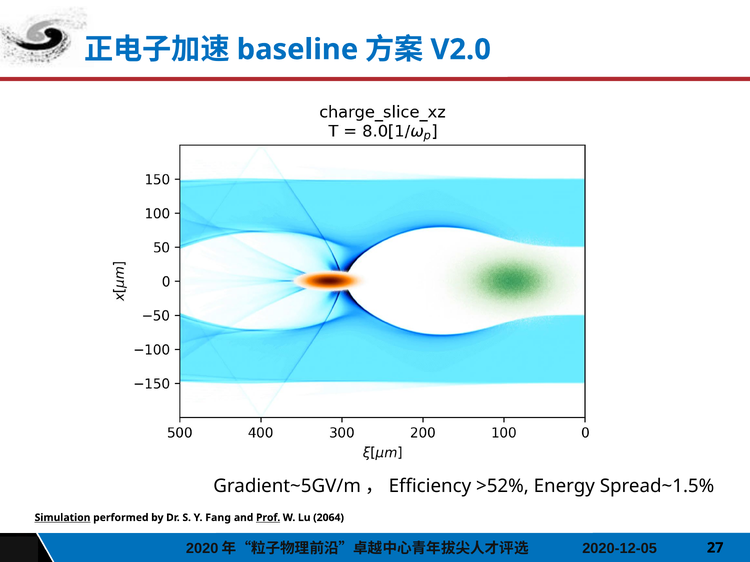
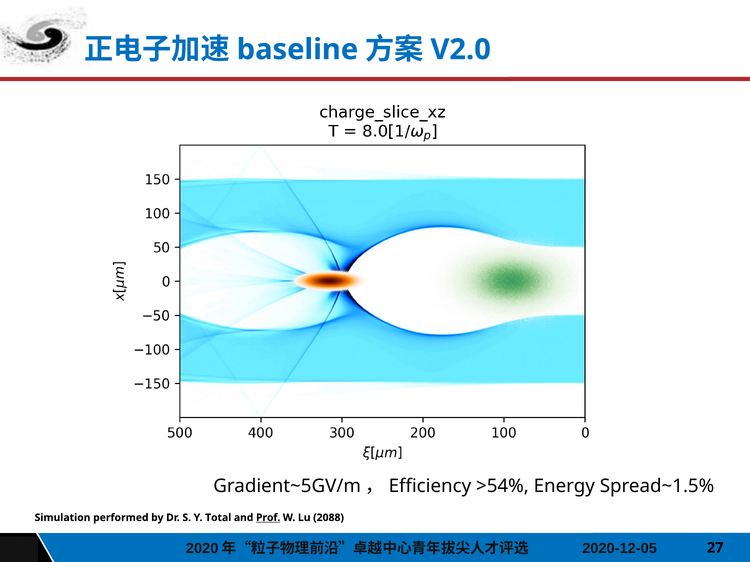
>52%: >52% -> >54% (502, 486)
Simulation underline: present -> none (63, 518)
Fang: Fang -> Total (218, 518)
2064: 2064 -> 2088 (329, 518)
